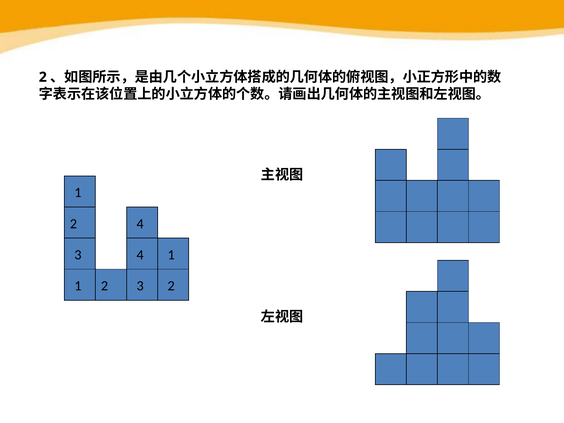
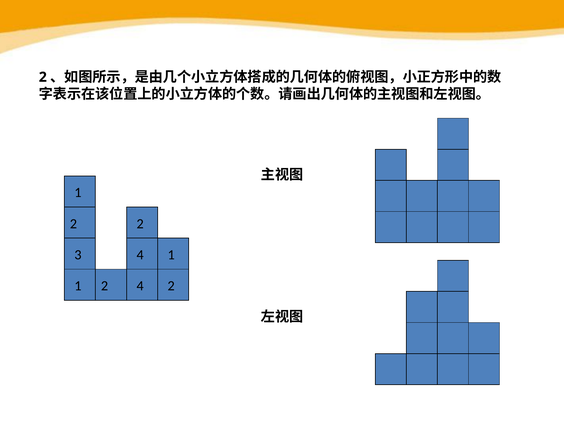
4: 4 -> 2 (140, 224)
1 3: 3 -> 4 (140, 286)
